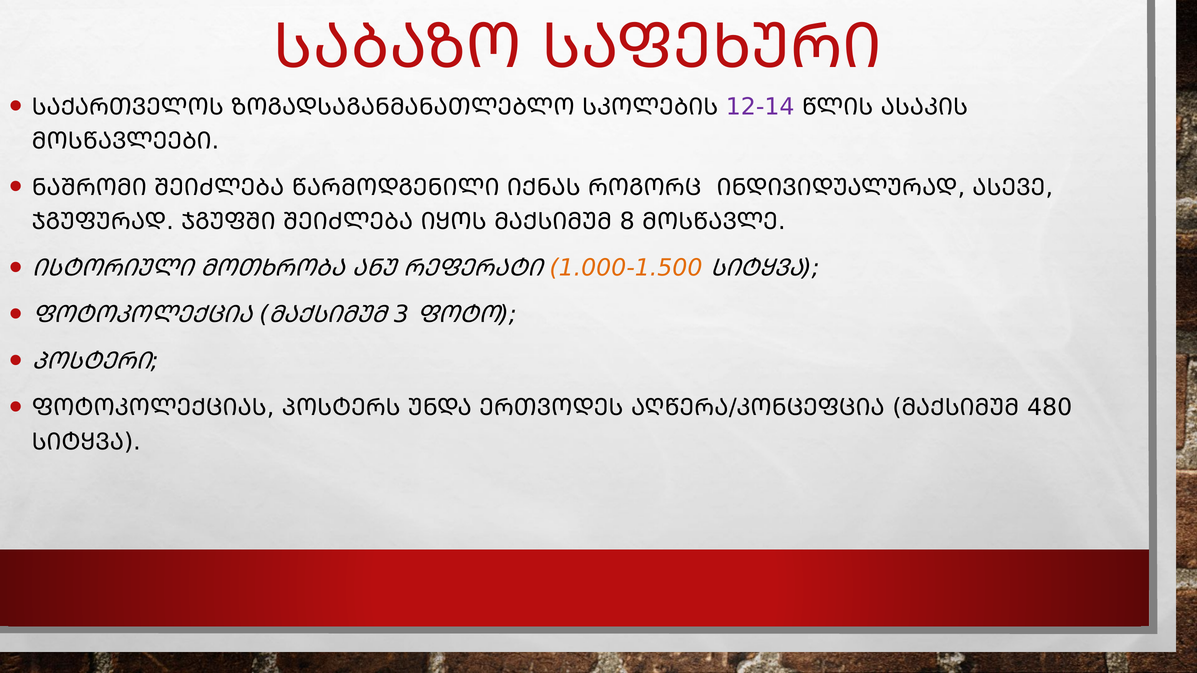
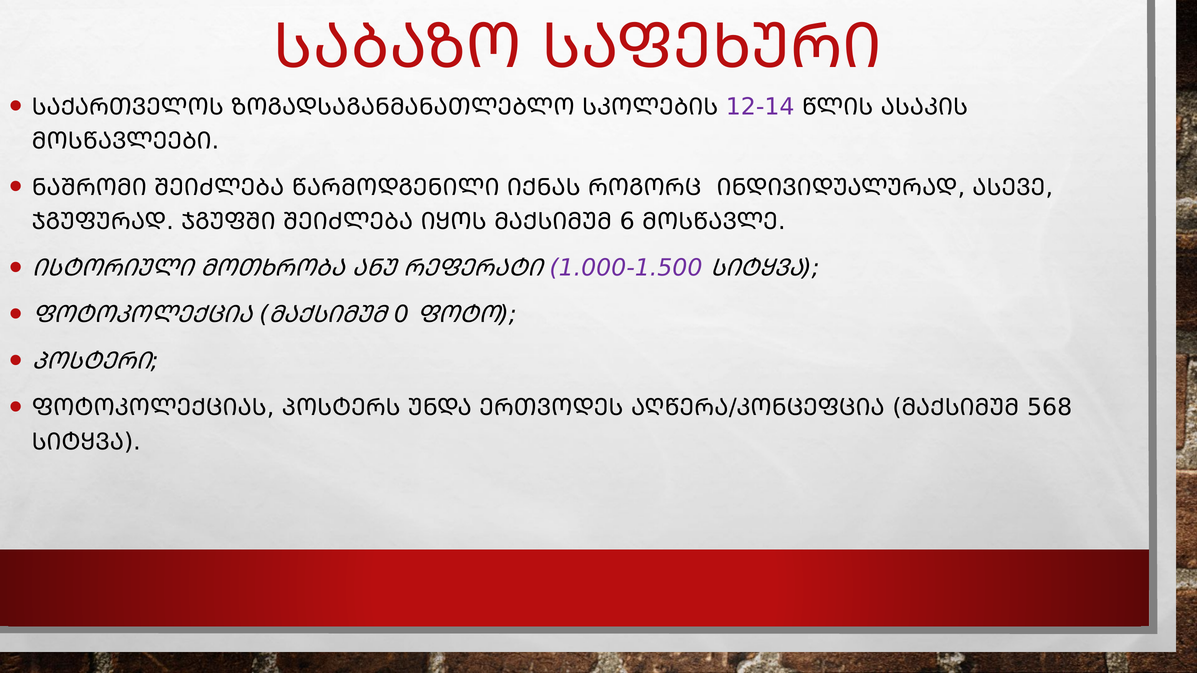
8: 8 -> 6 (627, 222)
1.000-1.500 colour: orange -> purple (626, 268)
3: 3 -> 0 (401, 315)
480: 480 -> 568 (1050, 408)
